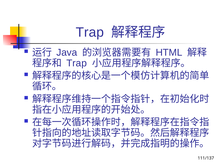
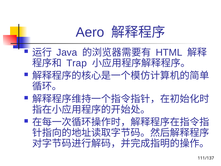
Trap: Trap -> Aero (90, 32)
